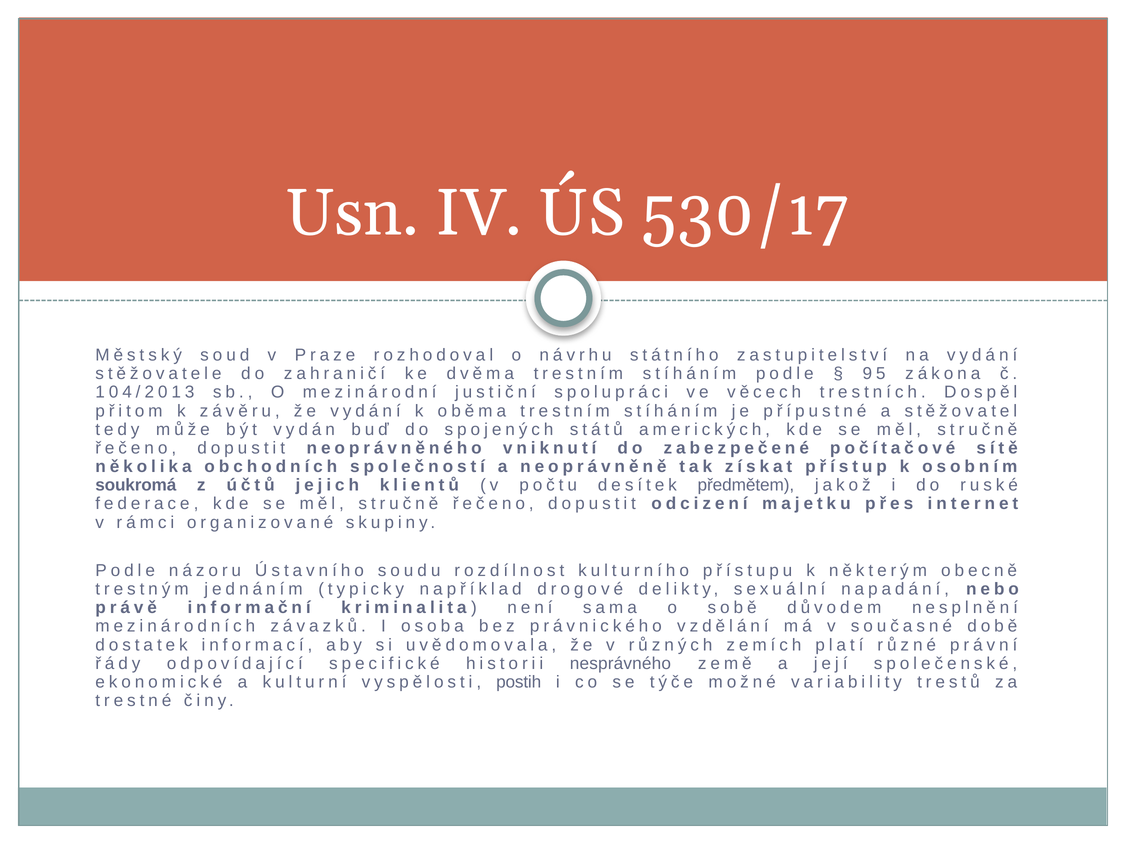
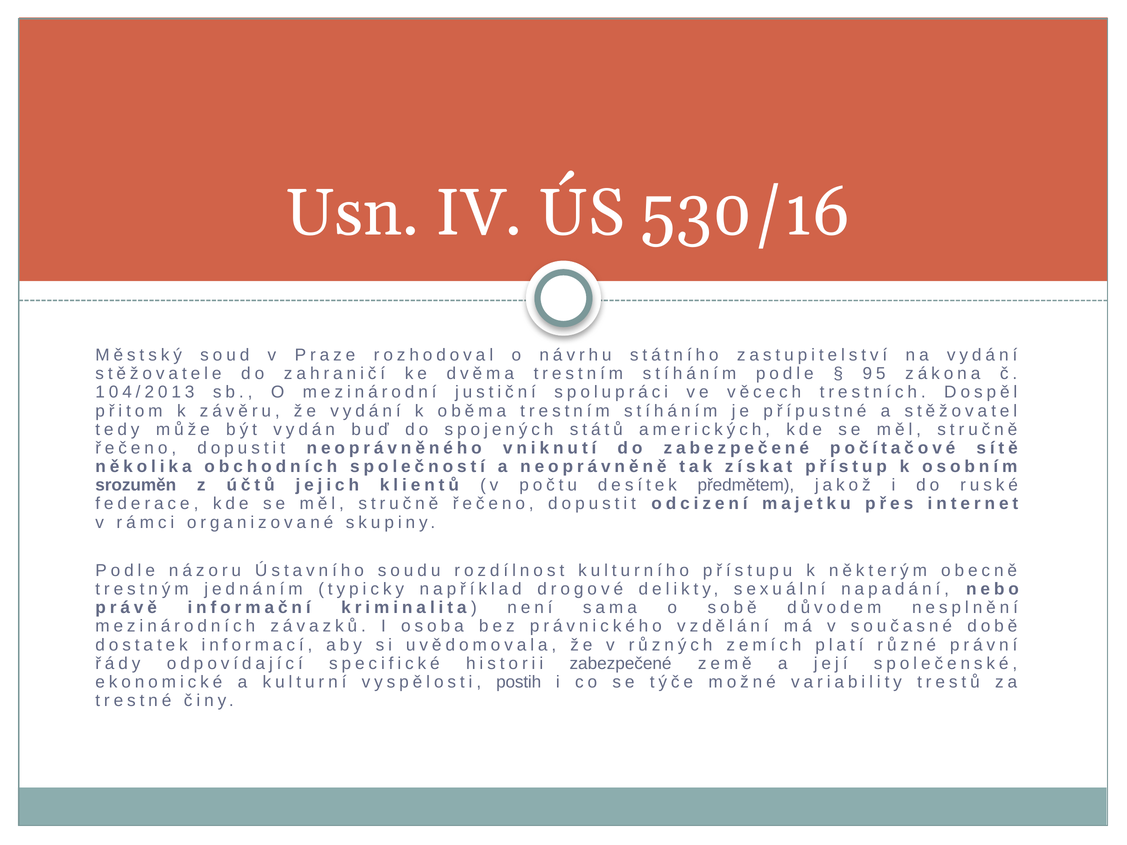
530/17: 530/17 -> 530/16 (745, 213)
soukromá: soukromá -> srozuměn (136, 485)
historii nesprávného: nesprávného -> zabezpečené (621, 664)
